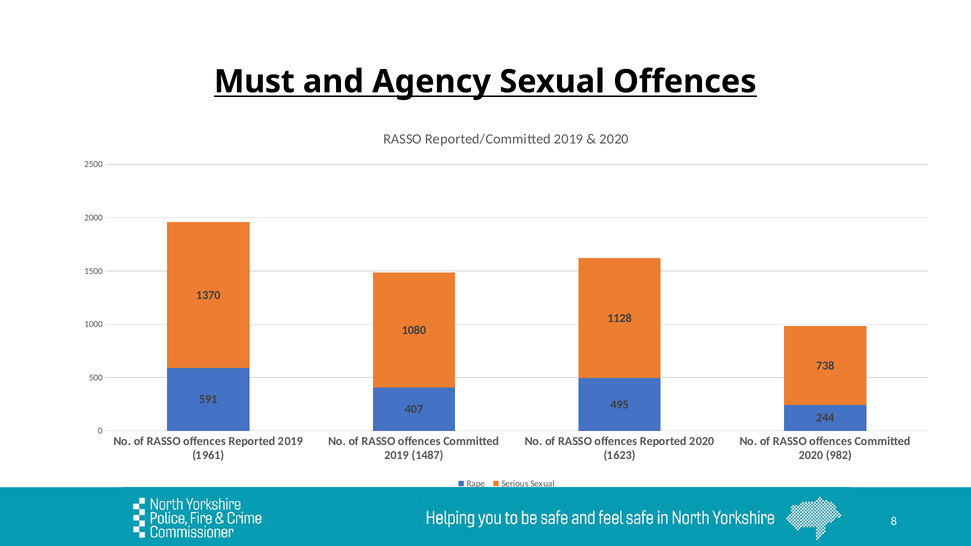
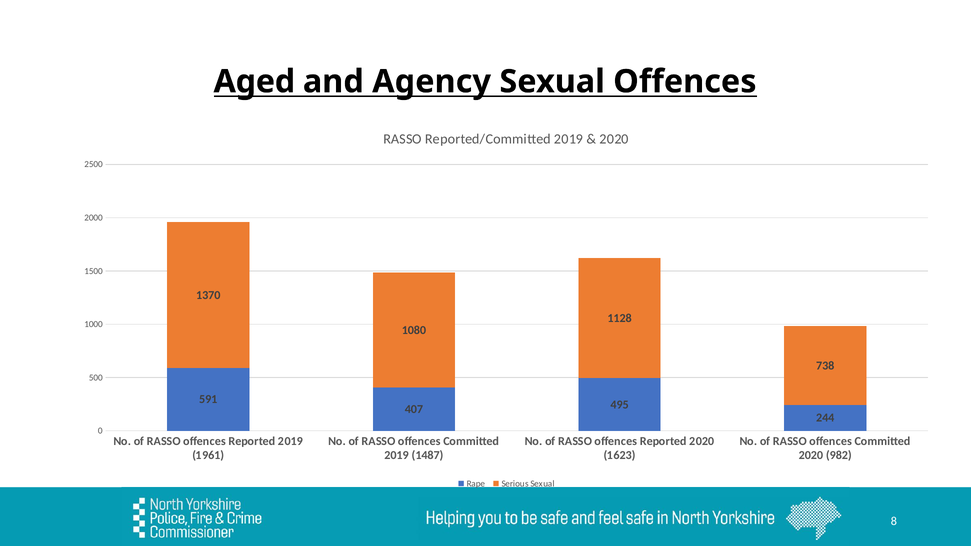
Must: Must -> Aged (254, 82)
